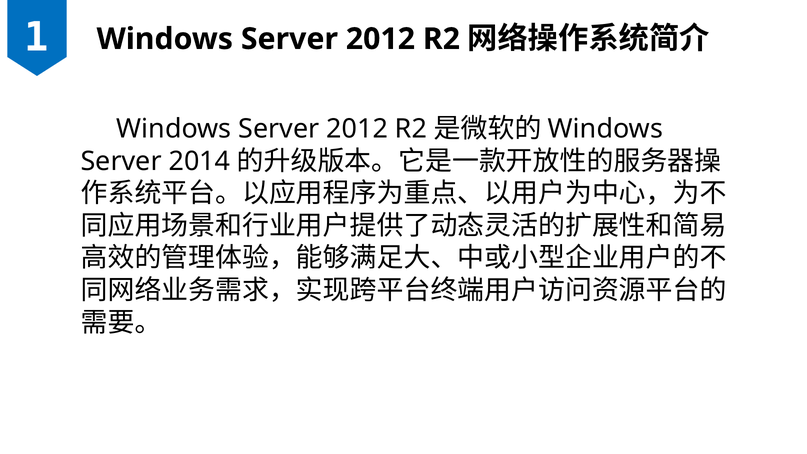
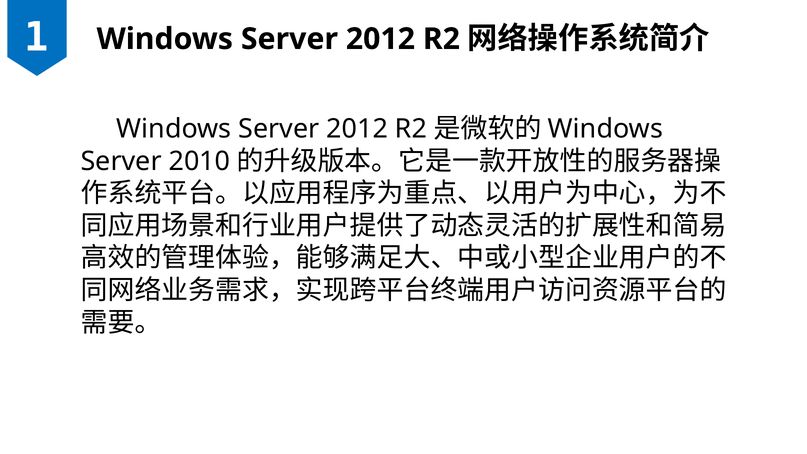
2014: 2014 -> 2010 (199, 161)
